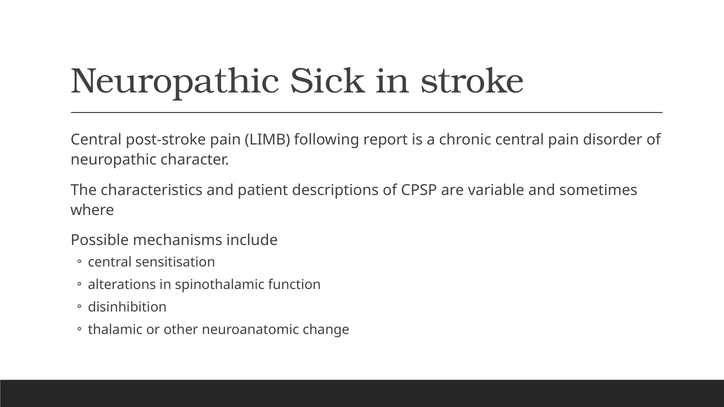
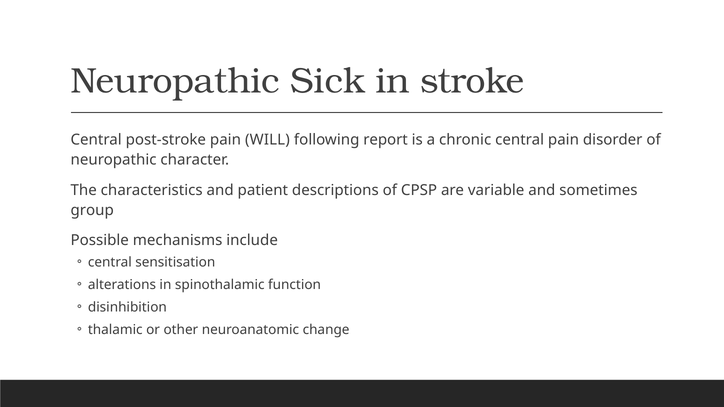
LIMB: LIMB -> WILL (267, 140)
where: where -> group (92, 210)
